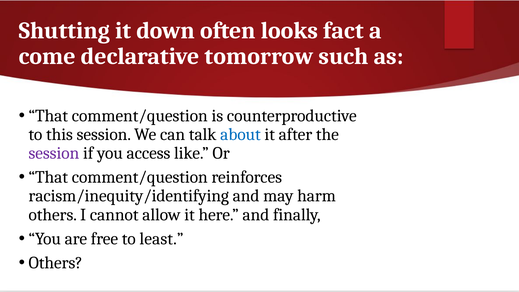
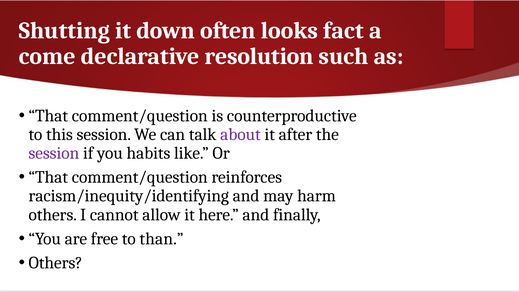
tomorrow: tomorrow -> resolution (259, 56)
about colour: blue -> purple (240, 134)
access: access -> habits (148, 153)
least: least -> than (161, 239)
